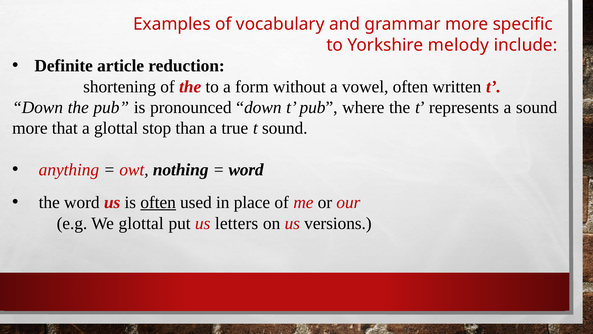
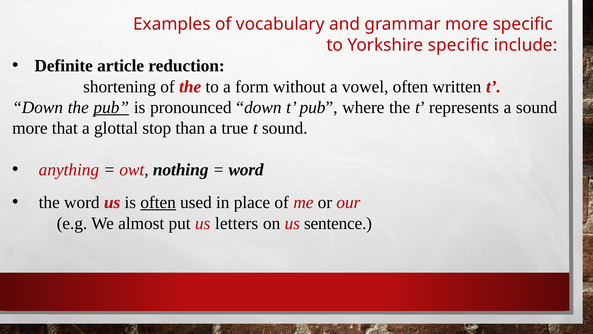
Yorkshire melody: melody -> specific (458, 45)
pub underline: none -> present (111, 107)
We glottal: glottal -> almost (141, 223)
versions: versions -> sentence (338, 223)
